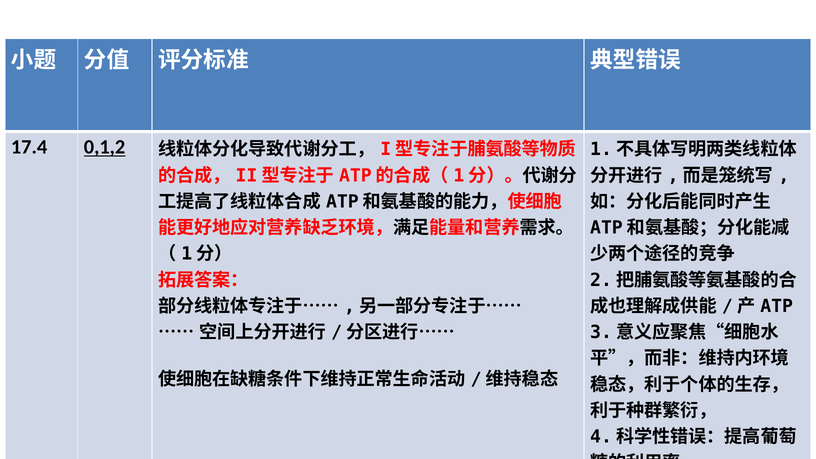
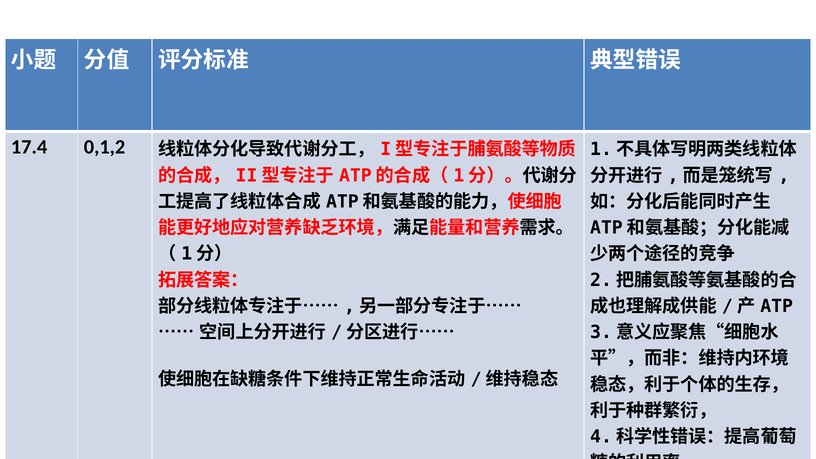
0,1,2 underline: present -> none (105, 147)
